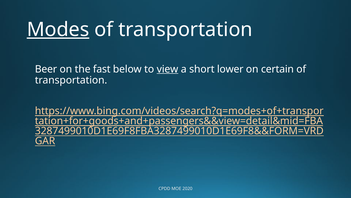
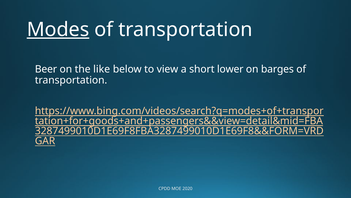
fast: fast -> like (102, 69)
view underline: present -> none (167, 69)
certain: certain -> barges (277, 69)
